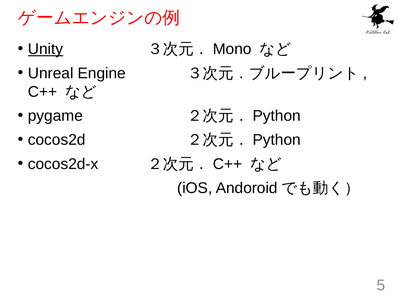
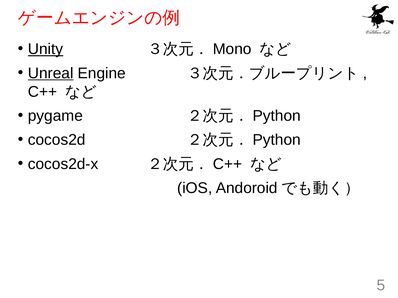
Unreal underline: none -> present (51, 73)
